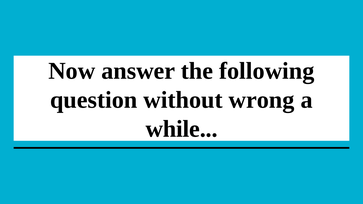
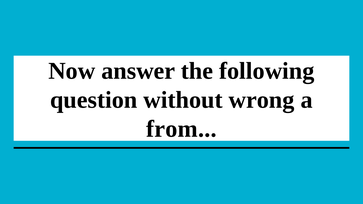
while: while -> from (181, 129)
